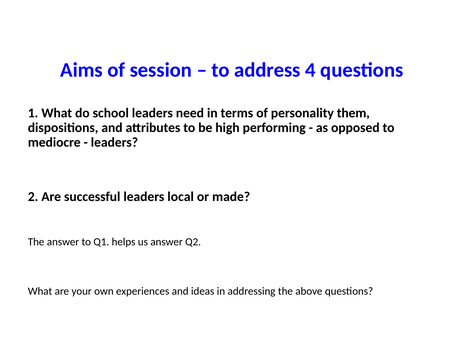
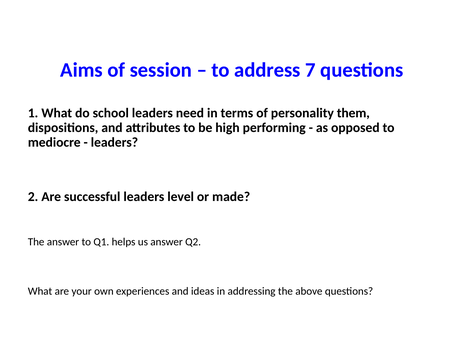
4: 4 -> 7 (310, 70)
local: local -> level (181, 197)
